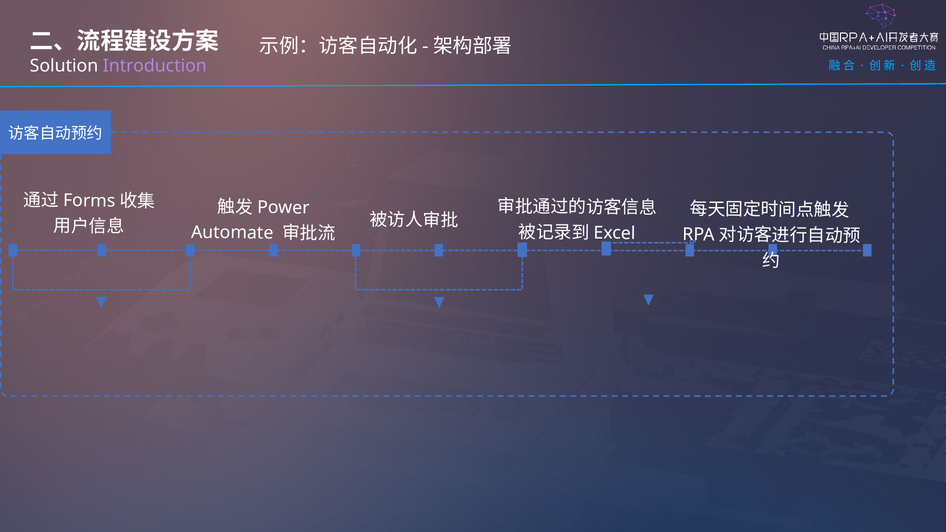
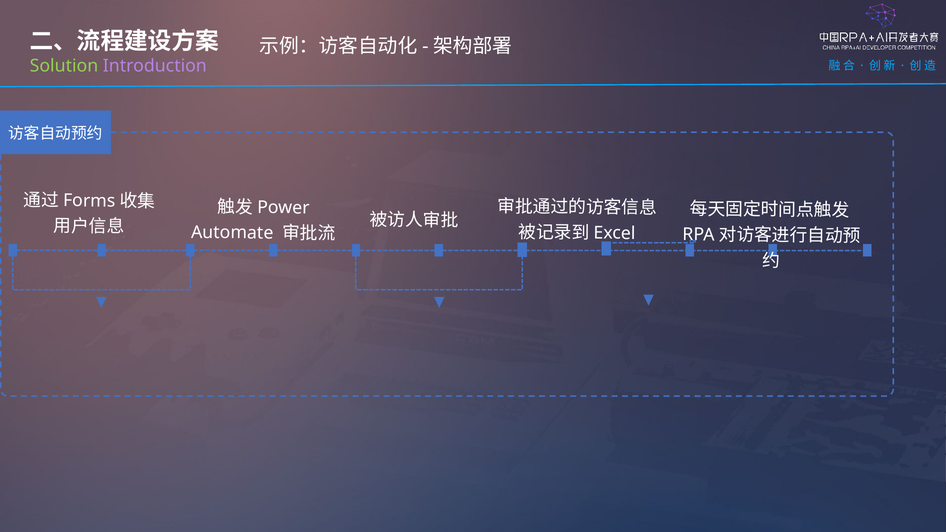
Solution colour: white -> light green (64, 66)
